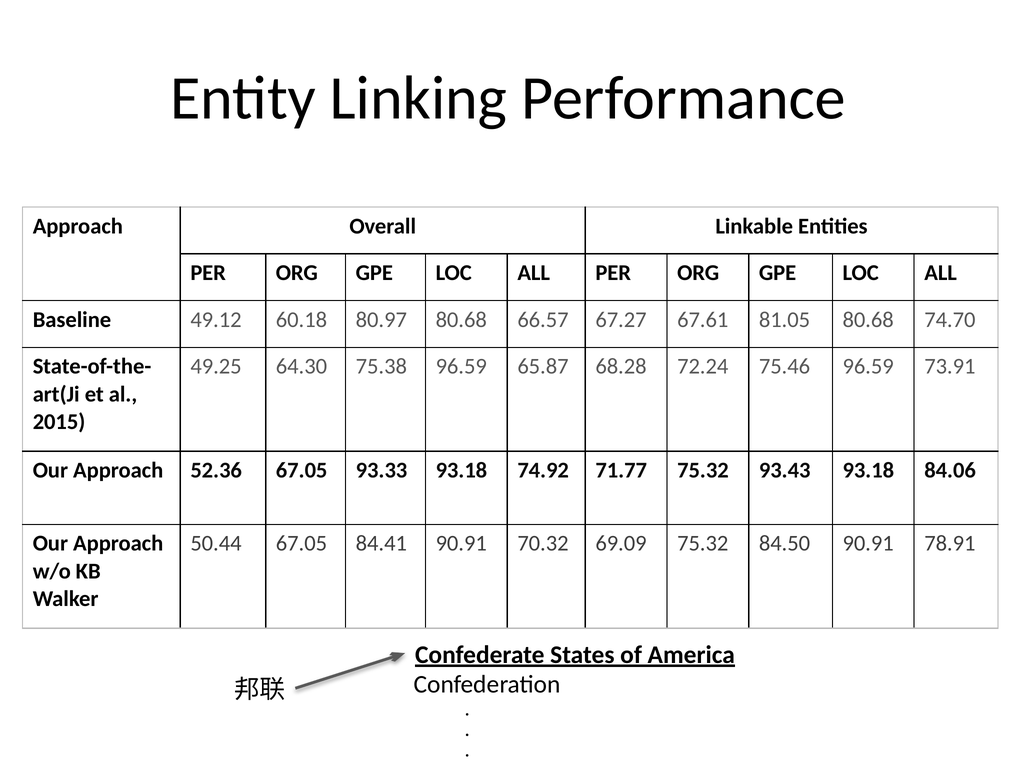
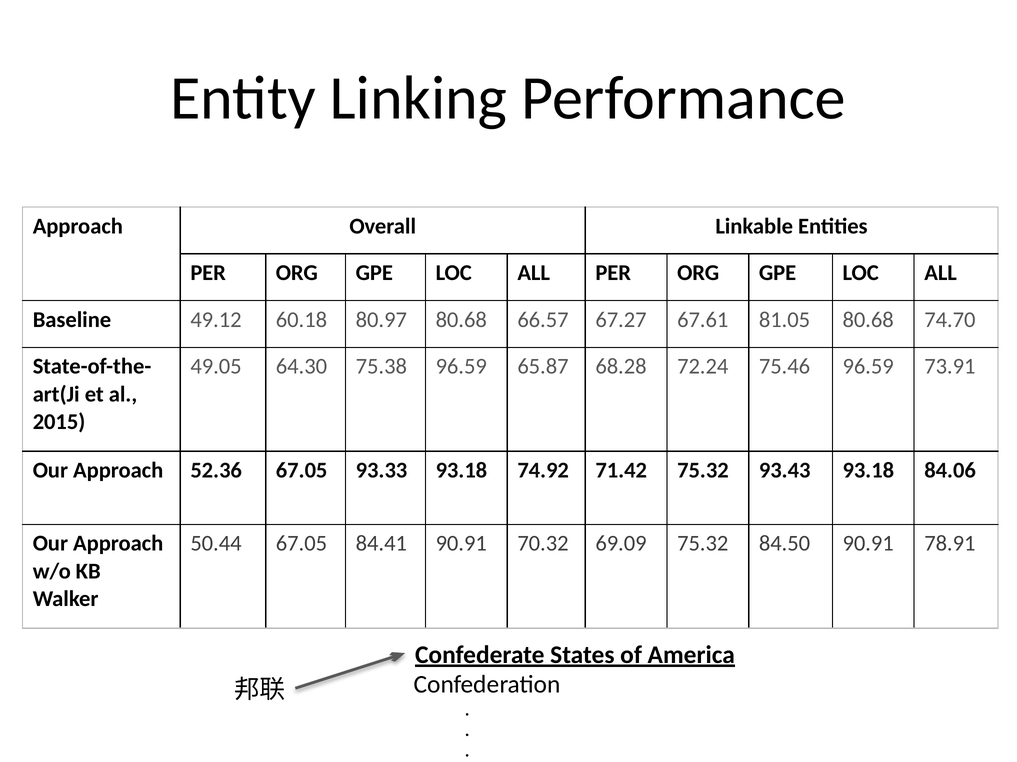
49.25: 49.25 -> 49.05 (216, 367)
71.77: 71.77 -> 71.42 (621, 471)
